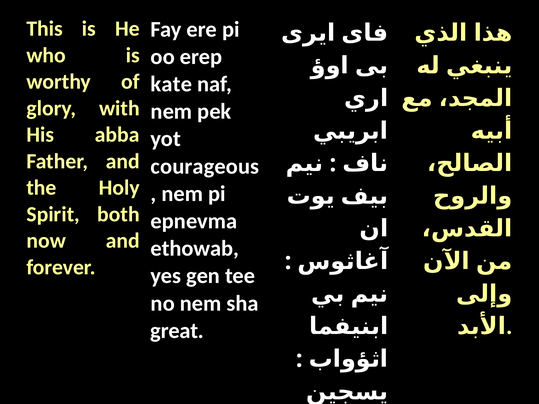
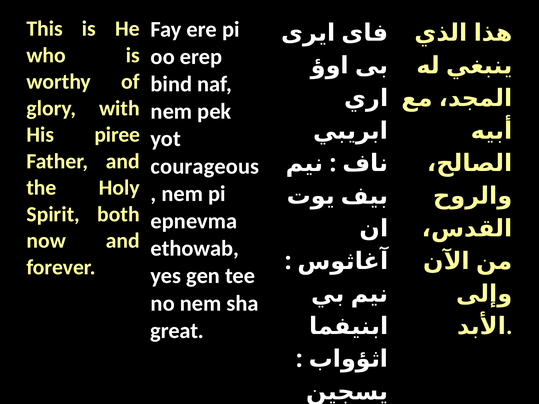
kate: kate -> bind (171, 84)
abba: abba -> piree (117, 135)
